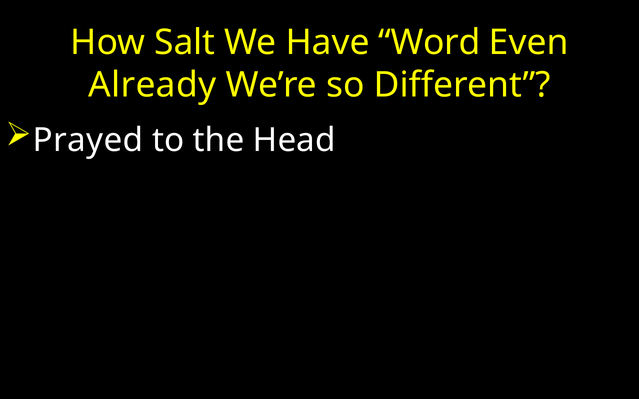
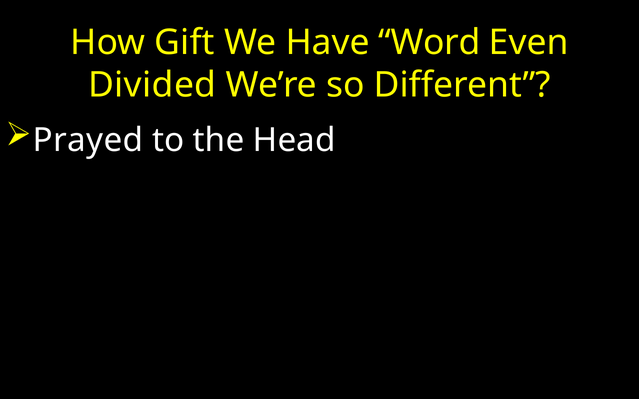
Salt: Salt -> Gift (185, 43)
Already: Already -> Divided (152, 85)
